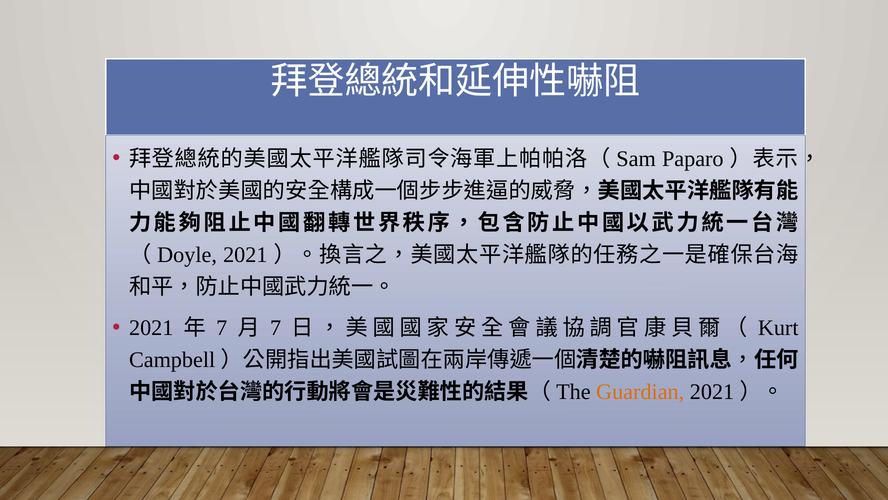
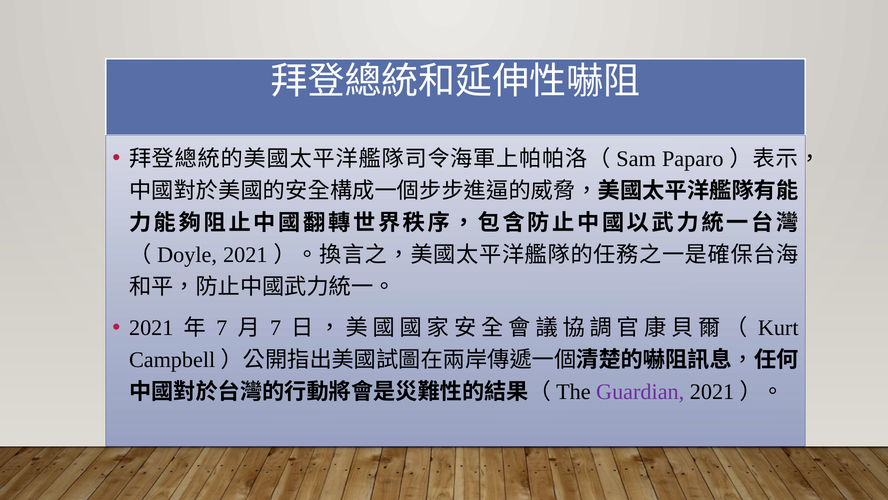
Guardian colour: orange -> purple (640, 392)
